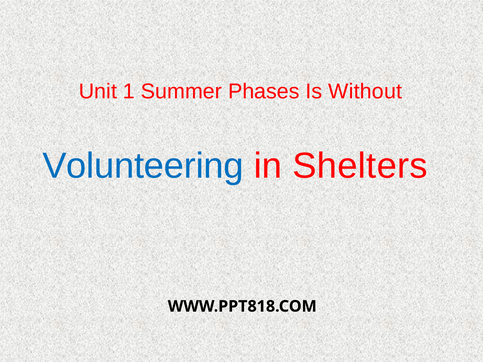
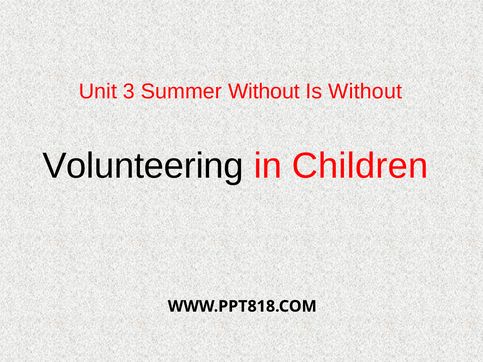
1: 1 -> 3 (129, 91)
Summer Phases: Phases -> Without (264, 91)
Volunteering colour: blue -> black (143, 166)
Shelters: Shelters -> Children (360, 166)
